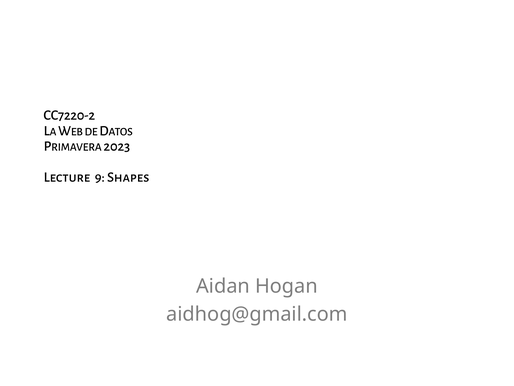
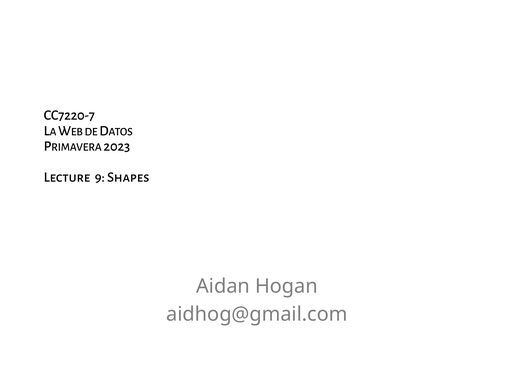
CC7220-2: CC7220-2 -> CC7220-7 (69, 115)
